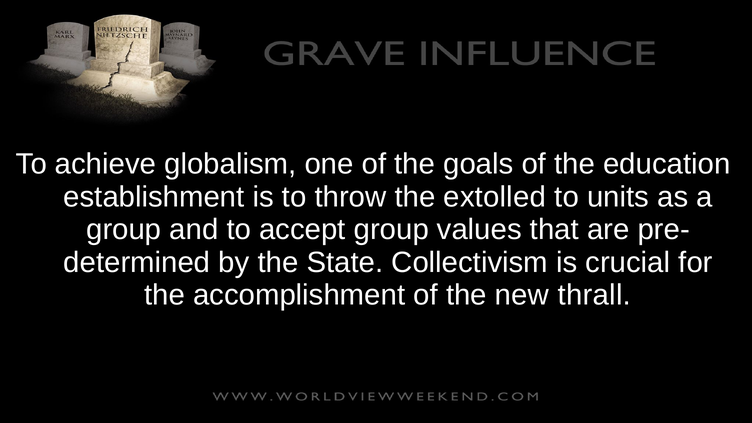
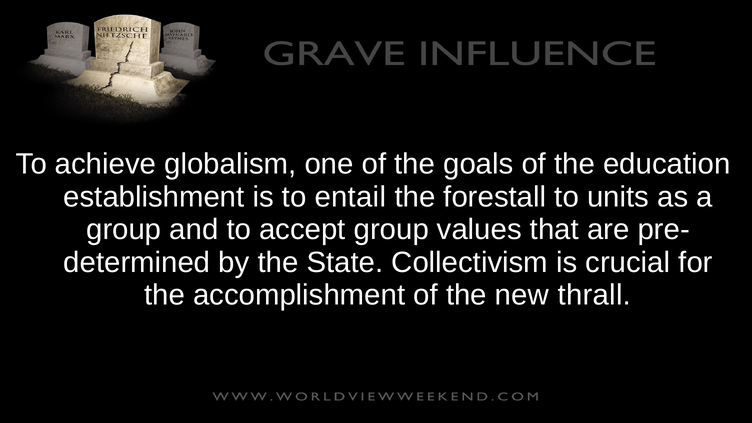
throw: throw -> entail (350, 197)
extolled: extolled -> forestall (495, 197)
